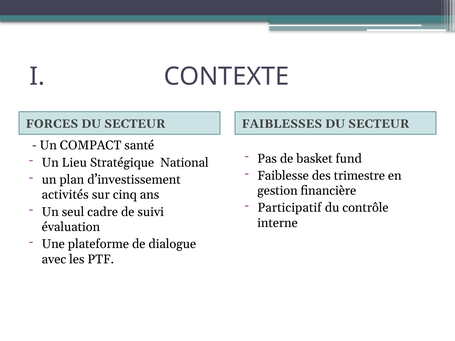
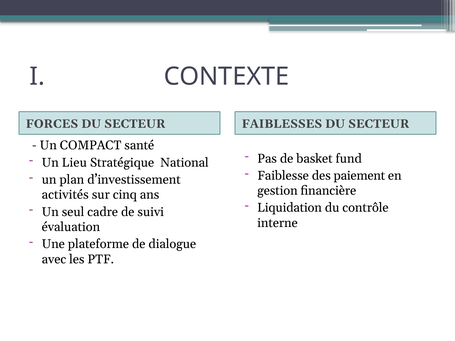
trimestre: trimestre -> paiement (359, 176)
Participatif: Participatif -> Liquidation (290, 208)
